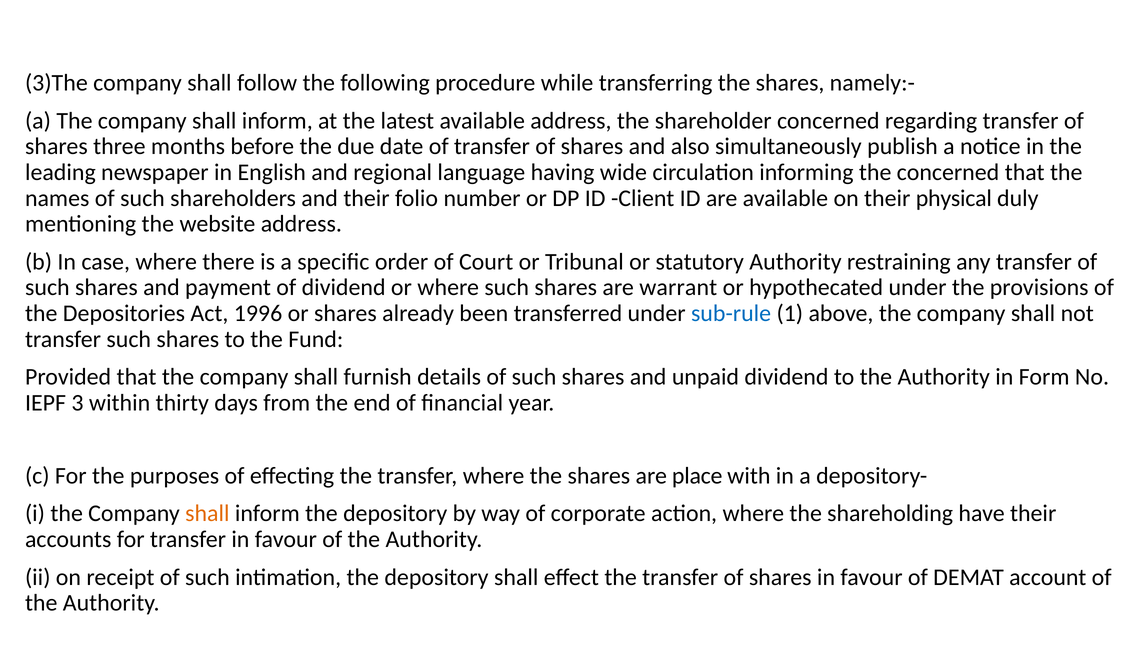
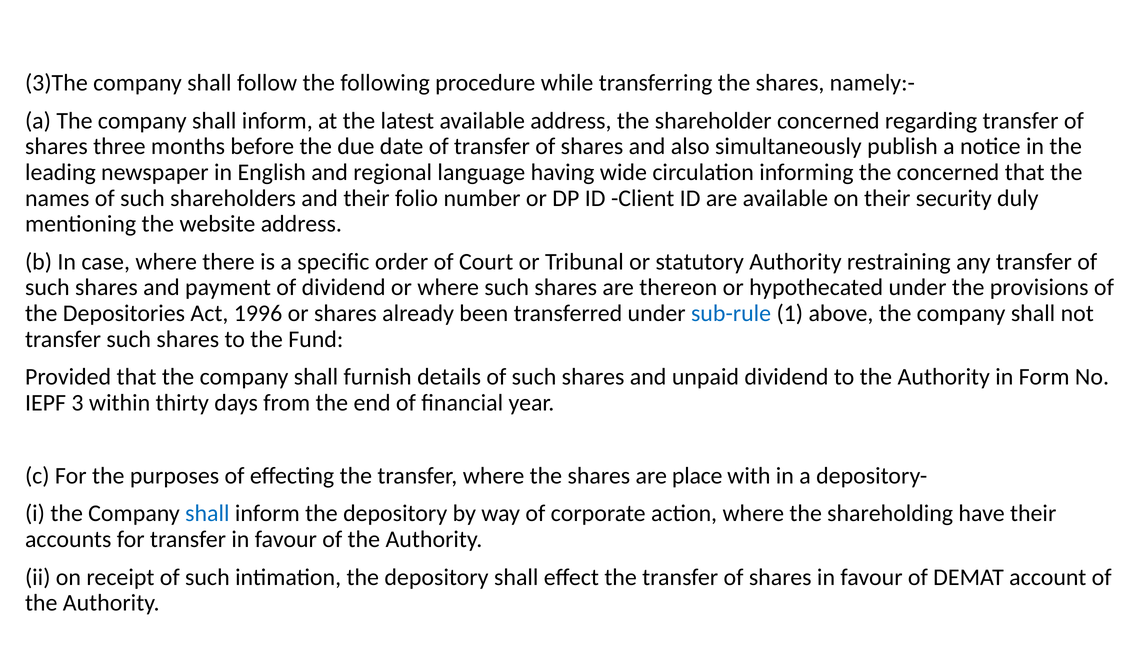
physical: physical -> security (954, 198)
warrant: warrant -> thereon (678, 288)
shall colour: orange -> blue (207, 514)
